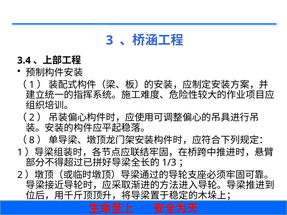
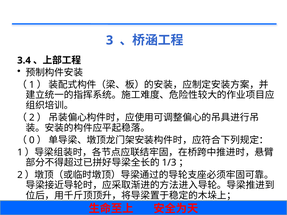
8: 8 -> 0 (32, 140)
